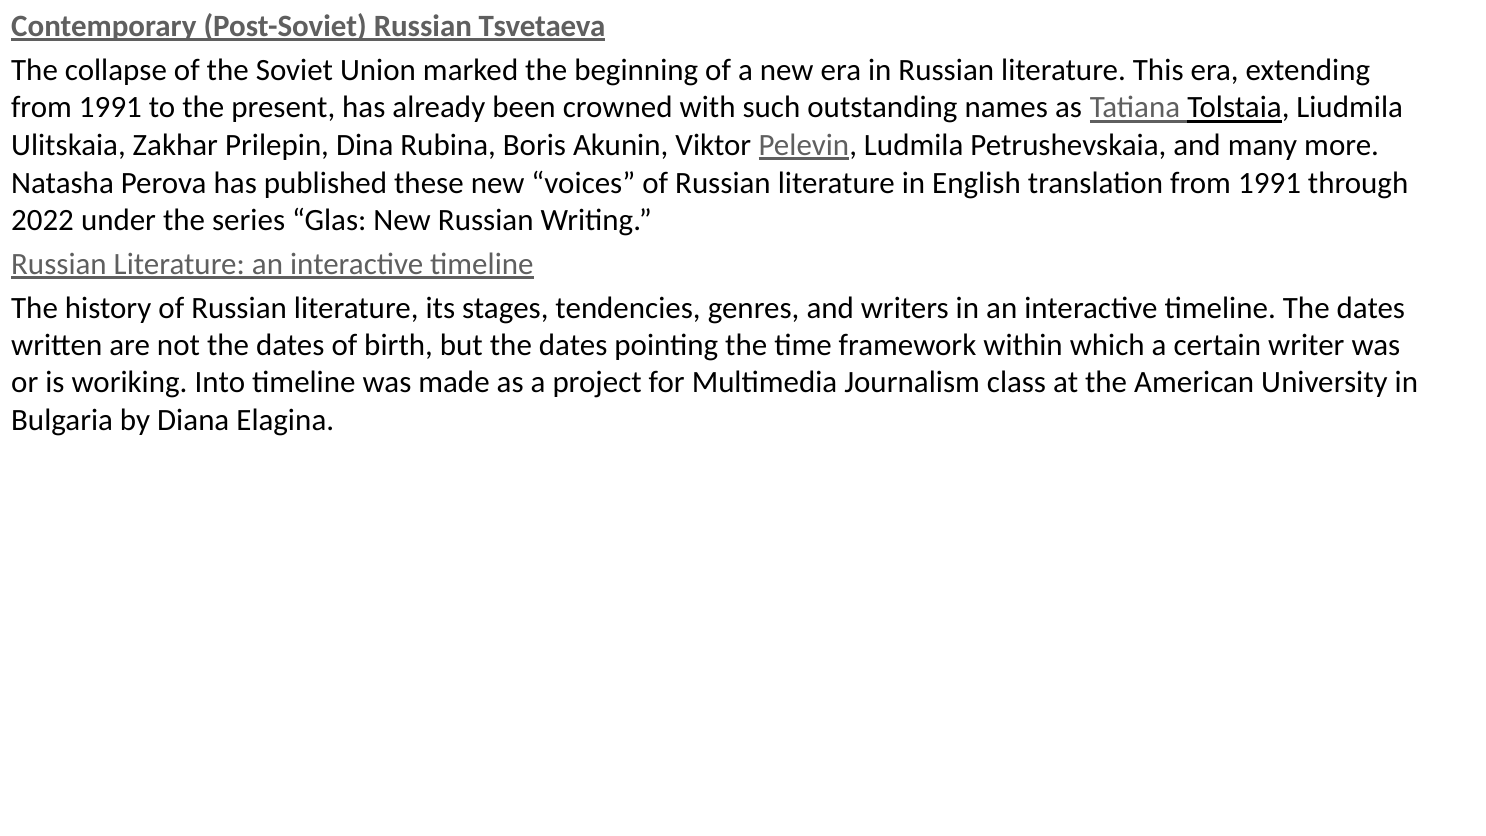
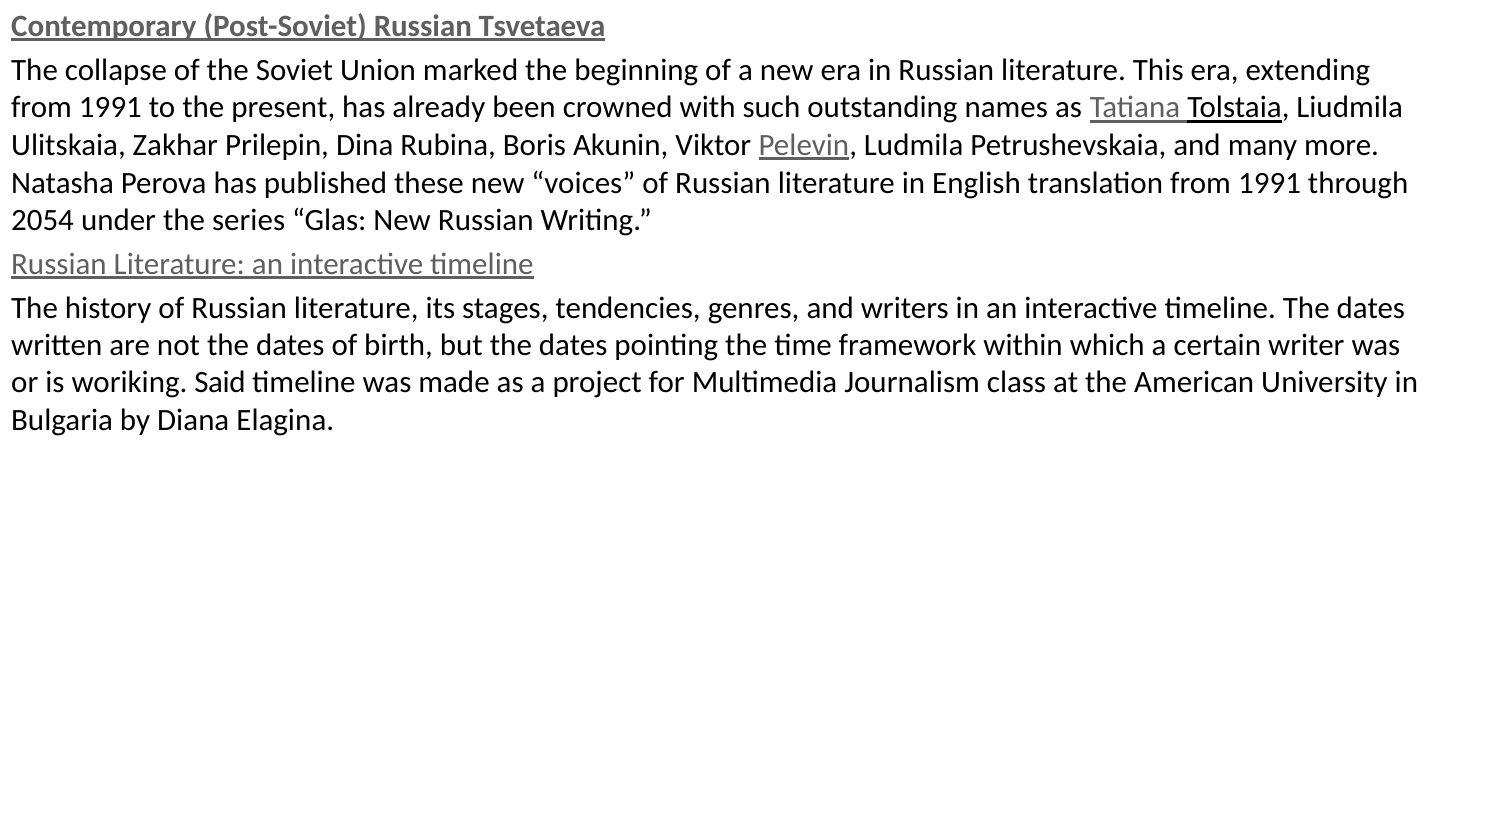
2022: 2022 -> 2054 (43, 221)
Into: Into -> Said (220, 383)
